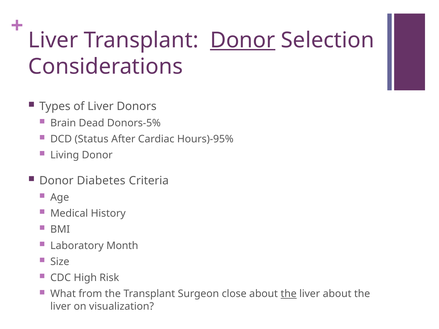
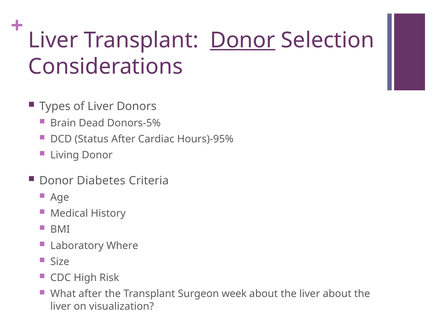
Month: Month -> Where (122, 246)
What from: from -> after (90, 294)
close: close -> week (234, 294)
the underline: present -> none (289, 294)
